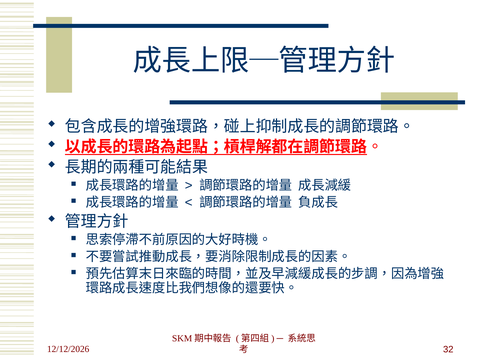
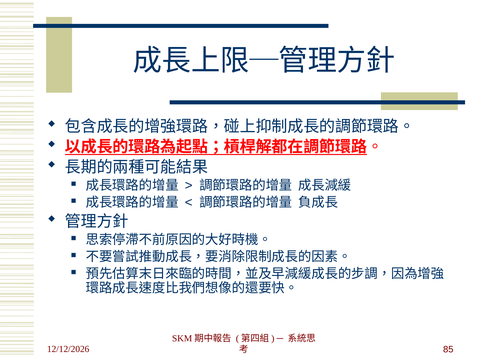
32: 32 -> 85 (448, 349)
